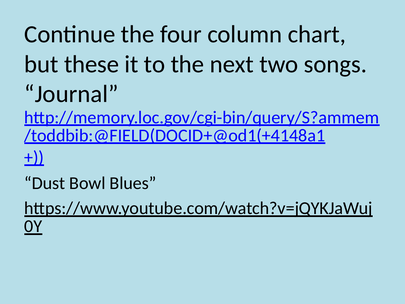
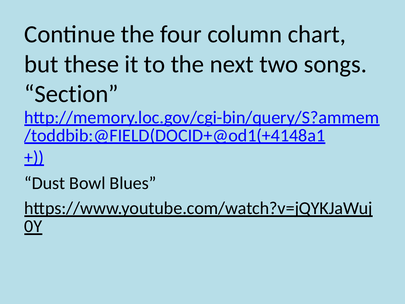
Journal: Journal -> Section (71, 94)
